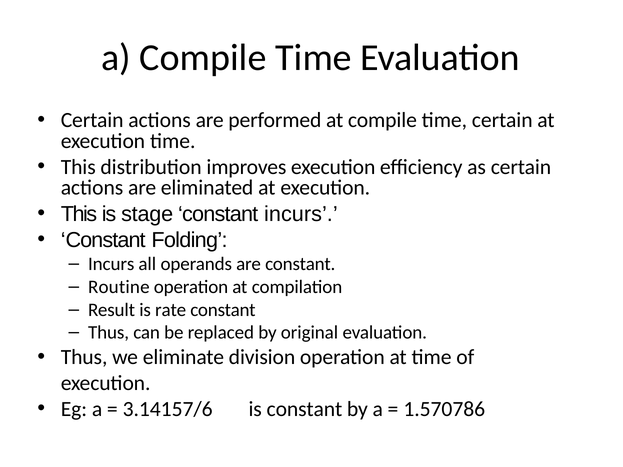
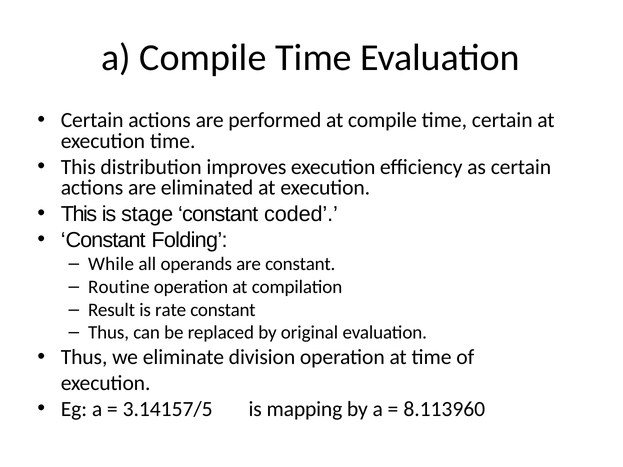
constant incurs: incurs -> coded (301, 214)
Incurs: Incurs -> While (111, 264)
3.14157/6: 3.14157/6 -> 3.14157/5 (168, 409)
is constant: constant -> mapping (304, 409)
1.570786: 1.570786 -> 8.113960 (444, 409)
